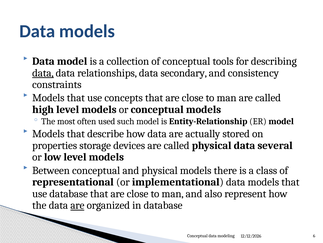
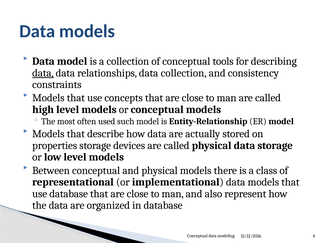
data secondary: secondary -> collection (184, 73)
data several: several -> storage (275, 145)
are underline: present -> none (77, 205)
